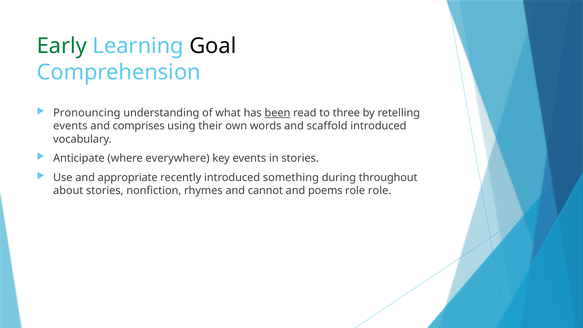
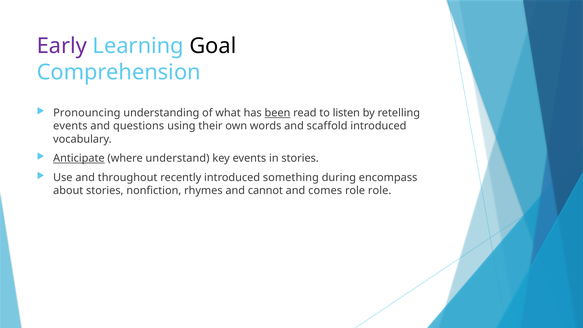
Early colour: green -> purple (62, 46)
three: three -> listen (346, 113)
comprises: comprises -> questions (139, 126)
Anticipate underline: none -> present (79, 158)
everywhere: everywhere -> understand (178, 158)
appropriate: appropriate -> throughout (128, 177)
throughout: throughout -> encompass (388, 177)
poems: poems -> comes (325, 191)
